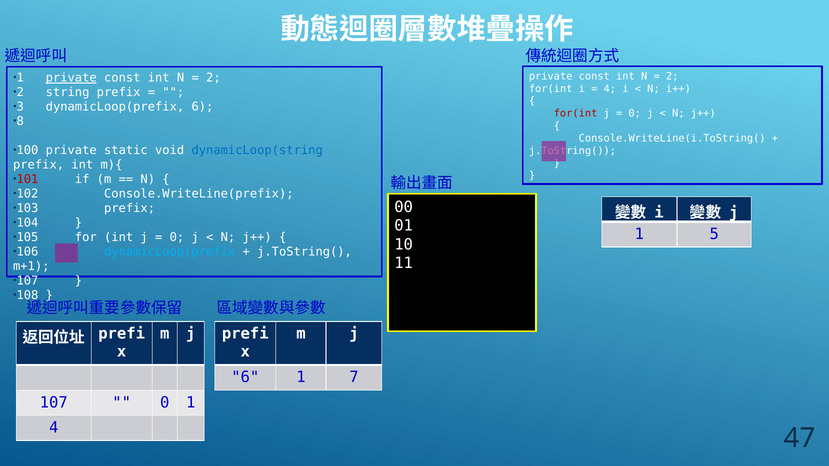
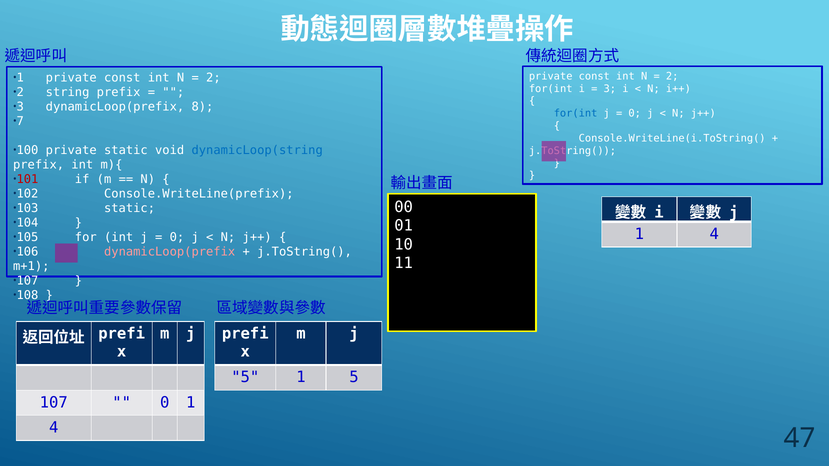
private underline: present -> none (71, 78)
4: 4 -> 3 (610, 89)
dynamicLoop(prefix 6: 6 -> 8 (202, 107)
for(int colour: red -> blue (576, 114)
8: 8 -> 7 (20, 121)
103 prefix: prefix -> static (130, 209)
5: 5 -> 4 (714, 234)
dynamicLoop(prefix colour: light blue -> pink (170, 252)
6: 6 -> 5 (245, 378)
1 7: 7 -> 5 (354, 378)
